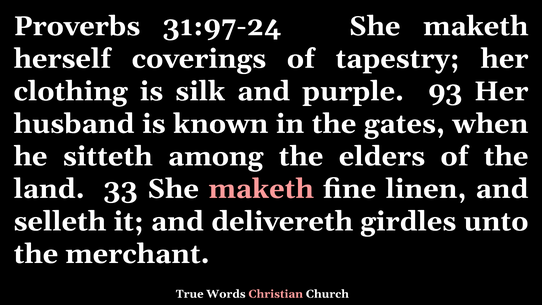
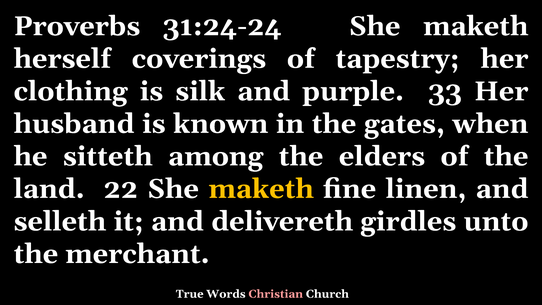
31:97-24: 31:97-24 -> 31:24-24 (222, 26)
93: 93 -> 33 (445, 91)
33: 33 -> 22 (121, 189)
maketh colour: pink -> yellow (261, 189)
